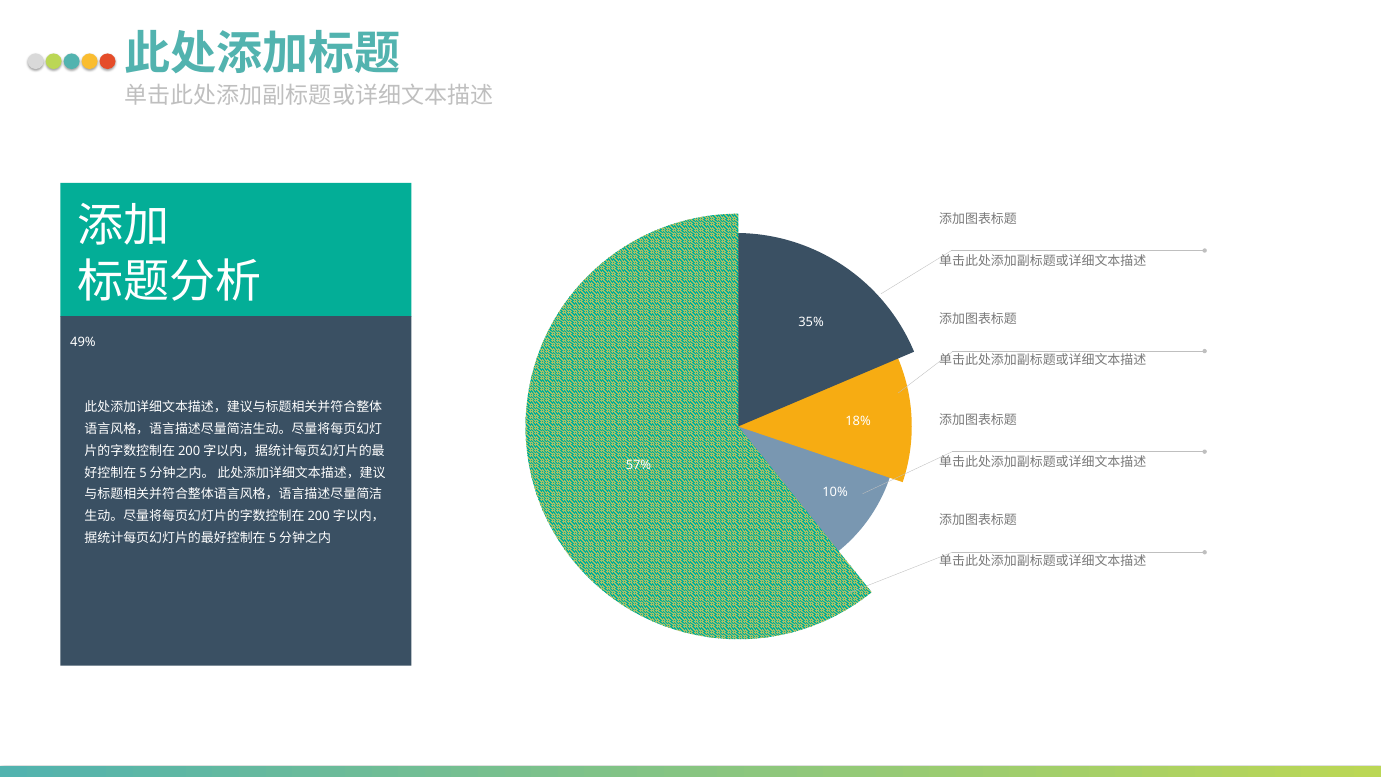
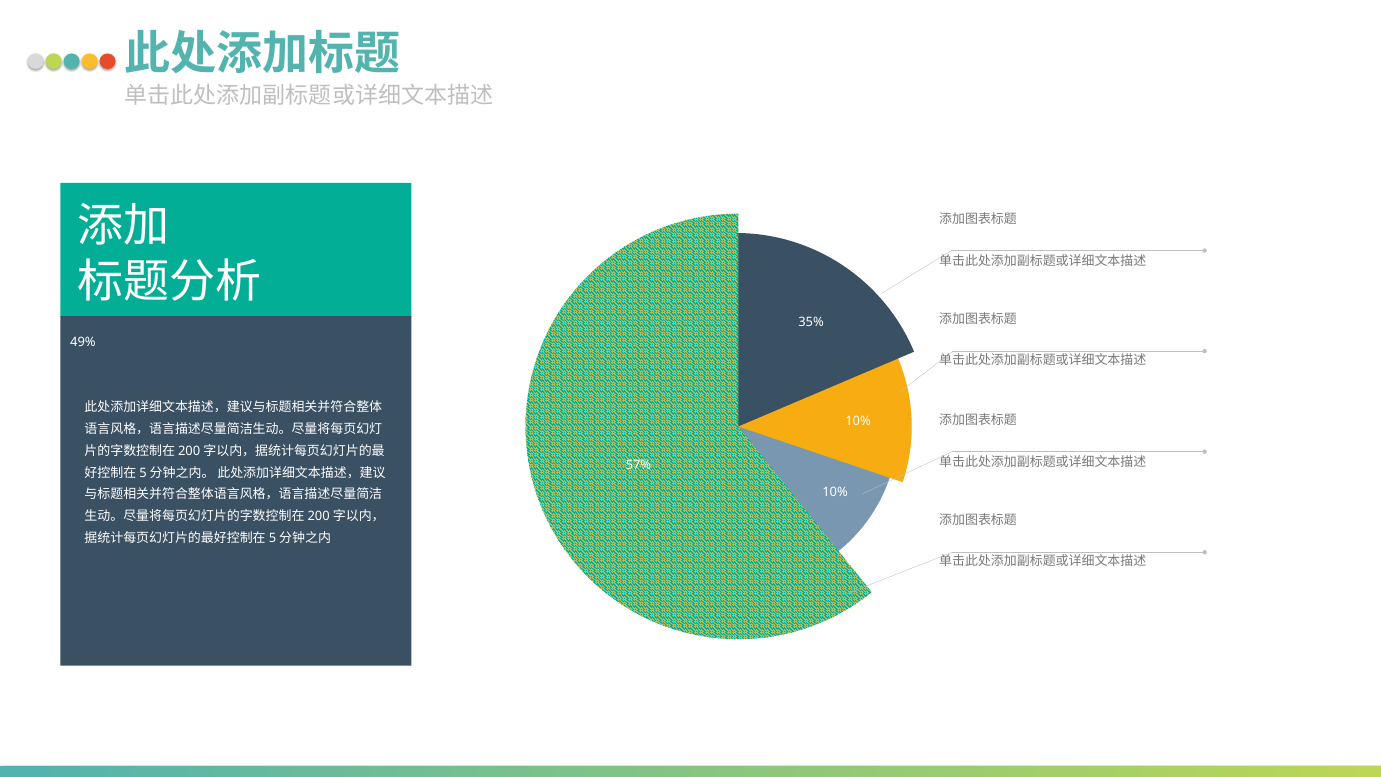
18%: 18% -> 10% (858, 421)
